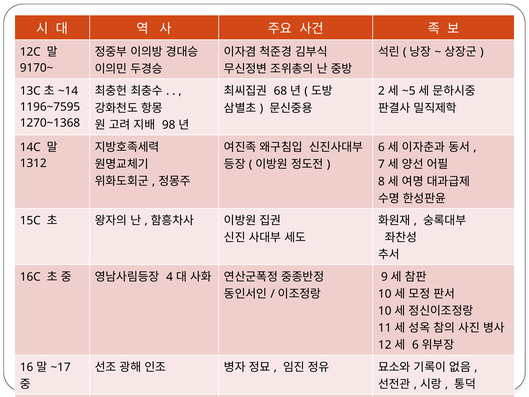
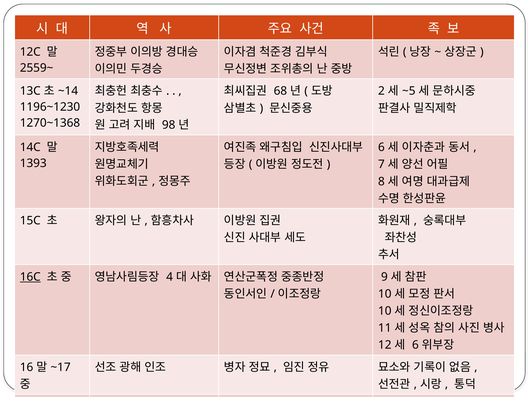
9170~: 9170~ -> 2559~ (37, 68)
1196~7595: 1196~7595 -> 1196~1230 (50, 107)
1312: 1312 -> 1393 (33, 163)
16C underline: none -> present (30, 277)
